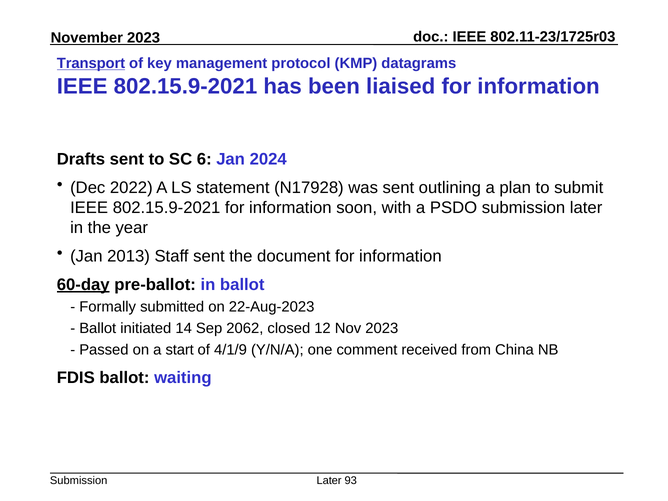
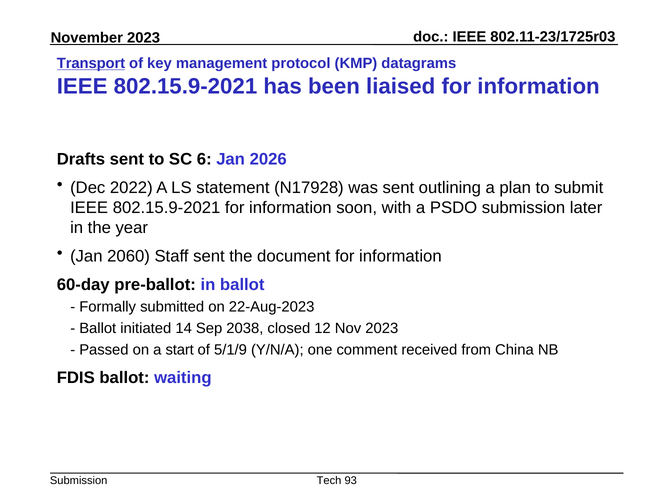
2024: 2024 -> 2026 (268, 159)
2013: 2013 -> 2060 (129, 256)
60-day underline: present -> none (83, 285)
2062: 2062 -> 2038 (245, 329)
4/1/9: 4/1/9 -> 5/1/9 (231, 350)
Later: Later -> Tech (329, 480)
